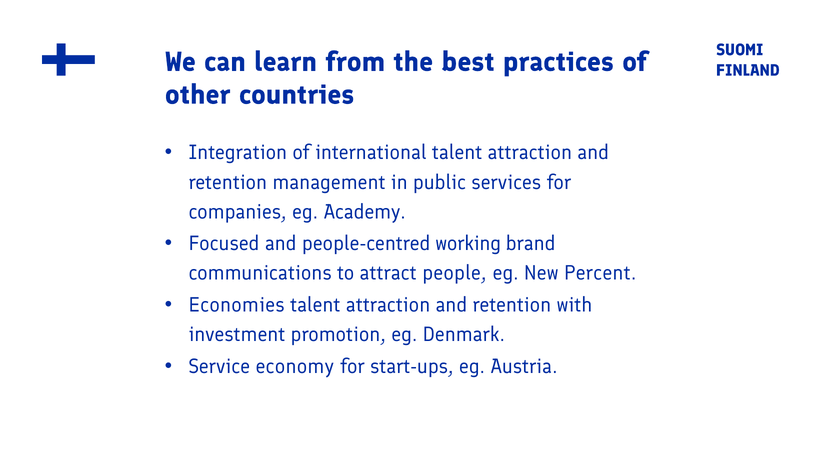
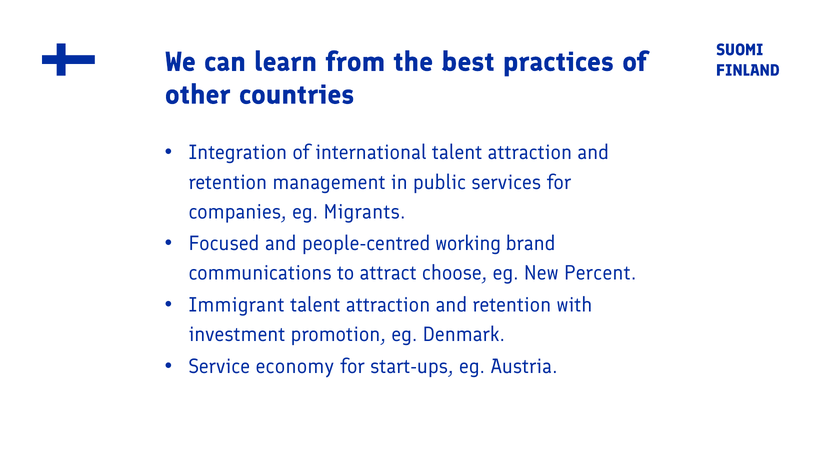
Academy: Academy -> Migrants (364, 212)
people: people -> choose (455, 273)
Economies: Economies -> Immigrant (237, 305)
